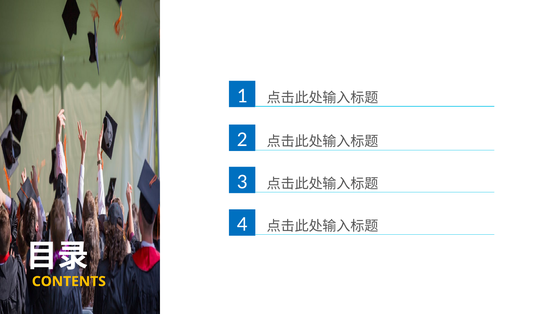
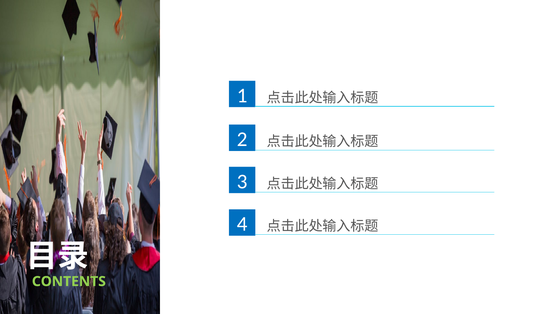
CONTENTS colour: yellow -> light green (69, 281)
